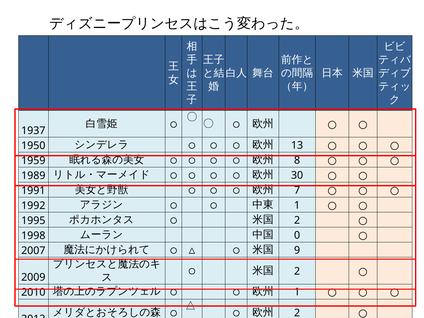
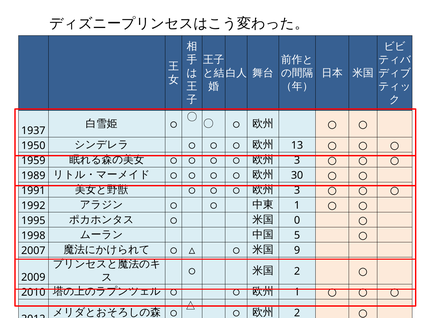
8: 8 -> 3 (297, 160)
7: 7 -> 3 (297, 190)
2: 2 -> 0 (297, 220)
0: 0 -> 5 (297, 235)
